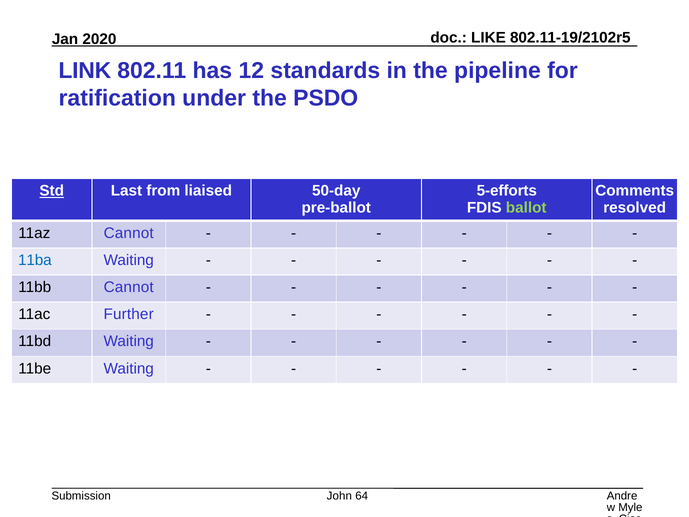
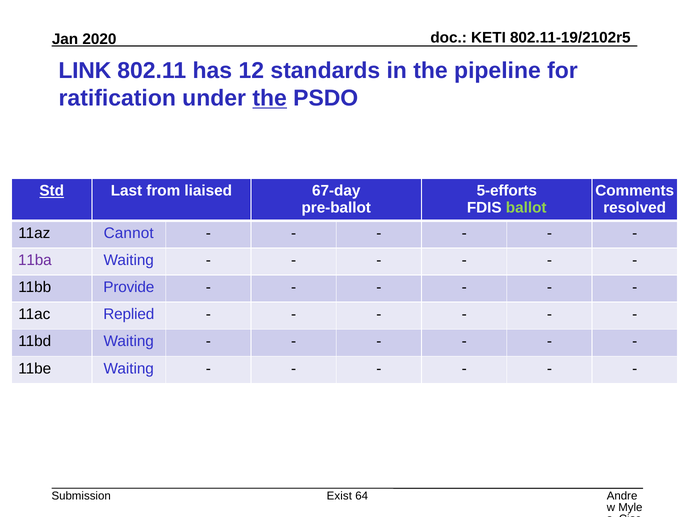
LIKE: LIKE -> KETI (488, 38)
the underline: none -> present (270, 98)
50-day: 50-day -> 67-day (336, 191)
11ba colour: blue -> purple (35, 260)
11bb Cannot: Cannot -> Provide (129, 287)
Further: Further -> Replied (129, 314)
John: John -> Exist (339, 496)
